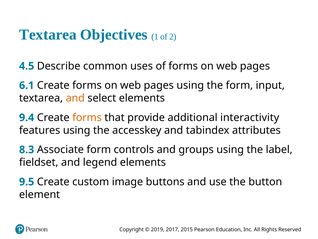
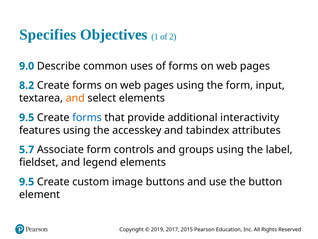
Textarea: Textarea -> Specifies (48, 35)
4.5: 4.5 -> 9.0 (27, 66)
6.1: 6.1 -> 8.2 (27, 85)
9.4: 9.4 -> 9.5 (27, 117)
forms colour: orange -> blue (87, 117)
8.3: 8.3 -> 5.7 (27, 149)
